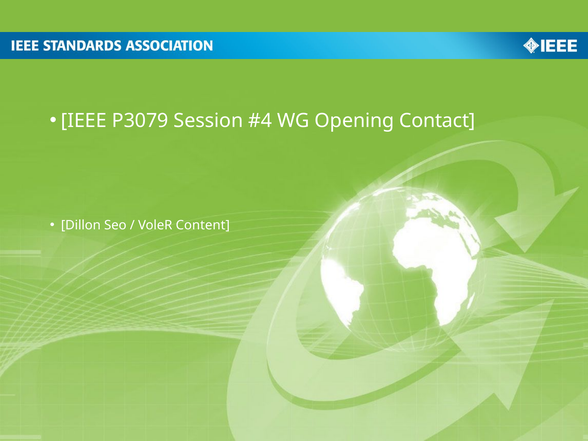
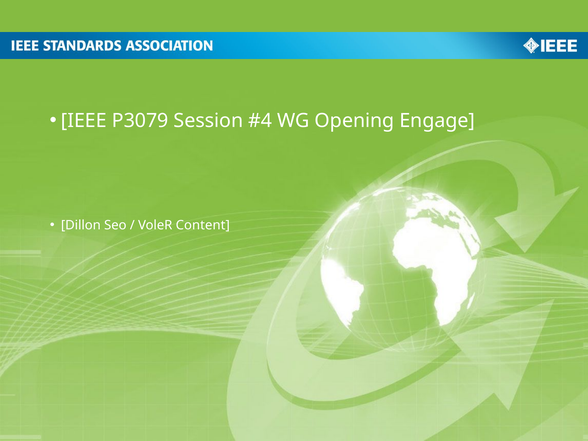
Contact: Contact -> Engage (437, 121)
